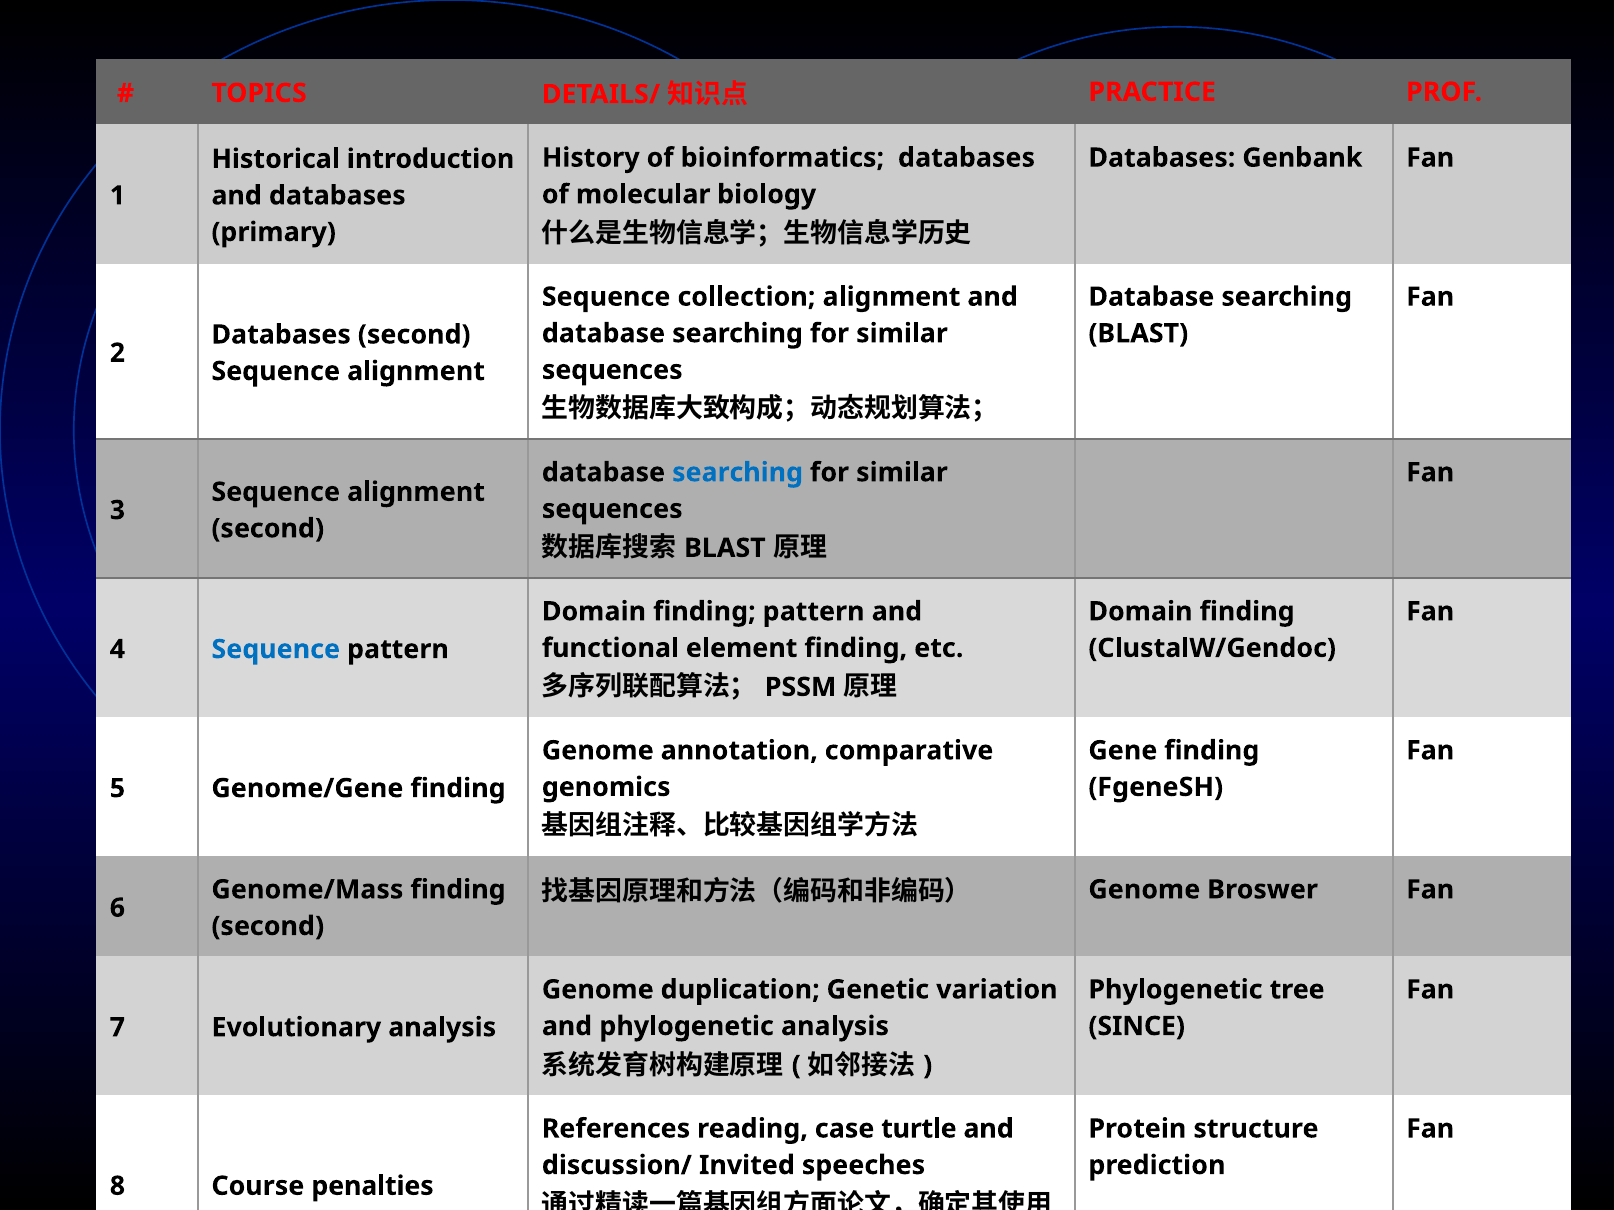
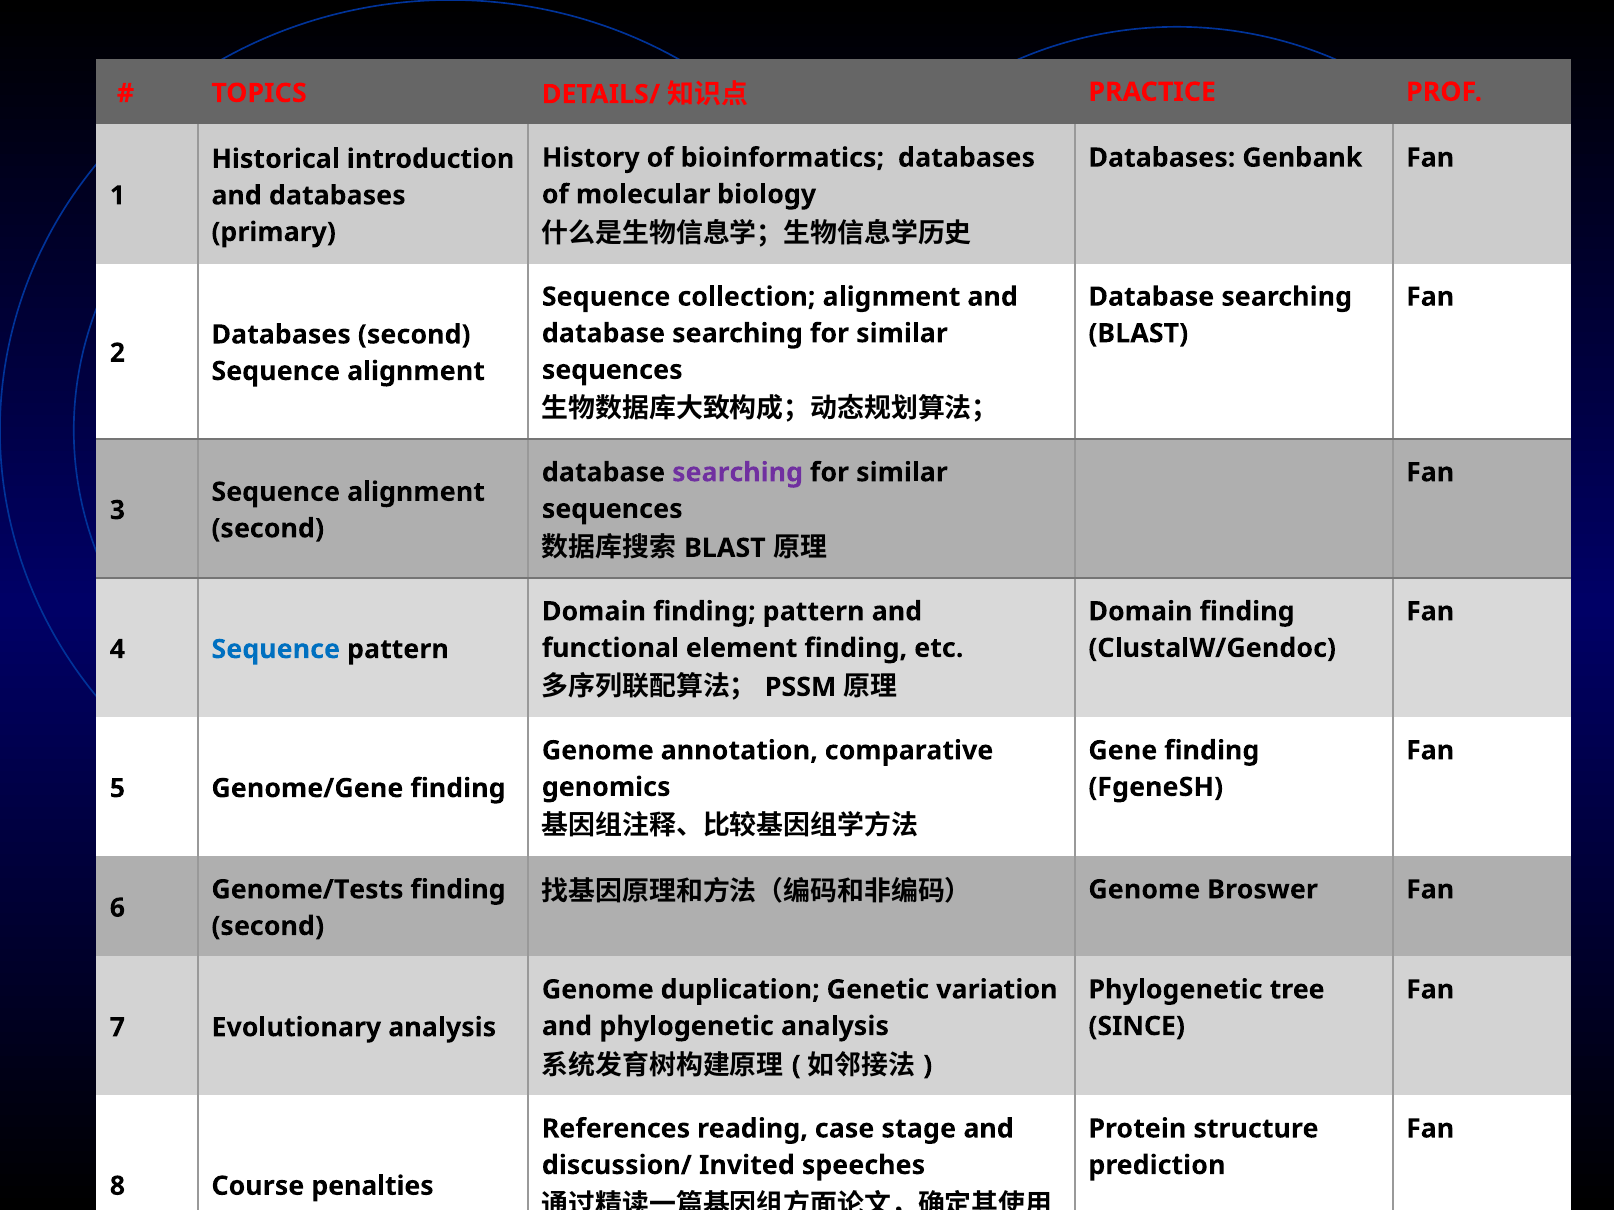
searching colour: blue -> purple (738, 473)
Genome/Mass: Genome/Mass -> Genome/Tests (307, 890)
turtle: turtle -> stage (919, 1129)
